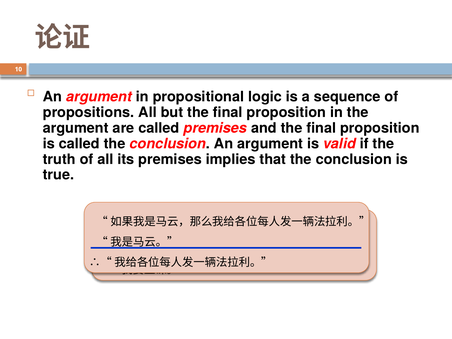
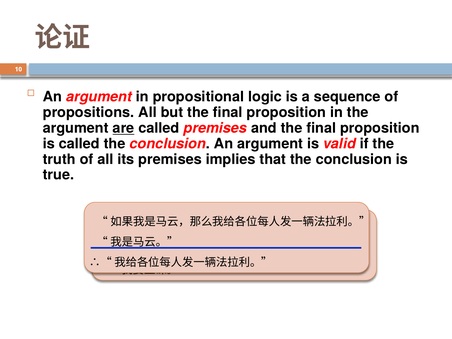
are underline: none -> present (124, 128)
